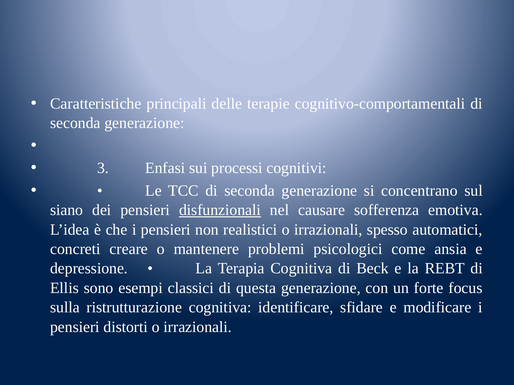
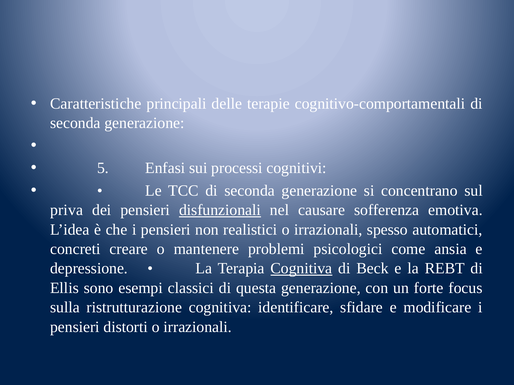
3: 3 -> 5 (103, 168)
siano: siano -> priva (67, 210)
Cognitiva underline: none -> present (301, 269)
